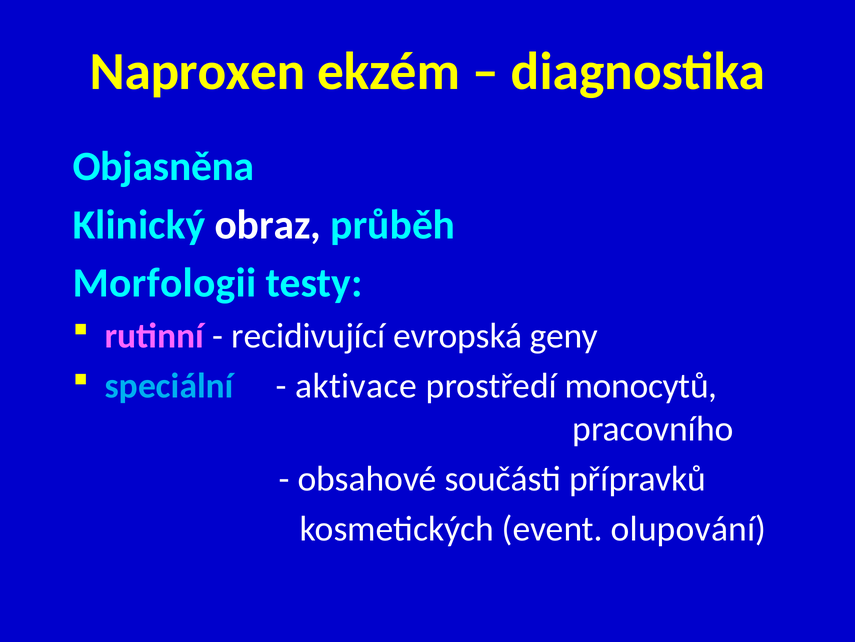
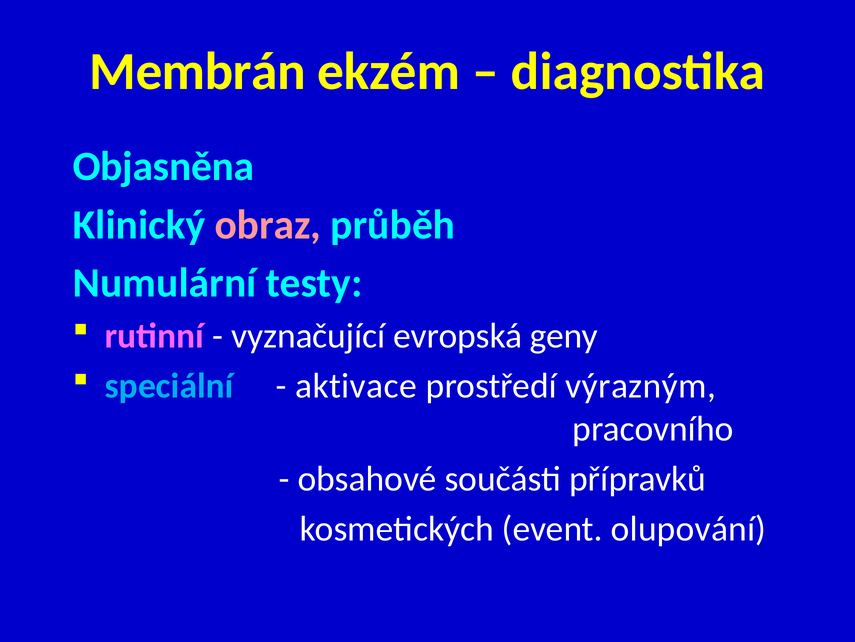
Naproxen: Naproxen -> Membrán (198, 71)
obraz colour: white -> pink (268, 225)
Morfologii: Morfologii -> Numulární (165, 283)
recidivující: recidivující -> vyznačující (308, 336)
monocytů: monocytů -> výrazným (641, 386)
